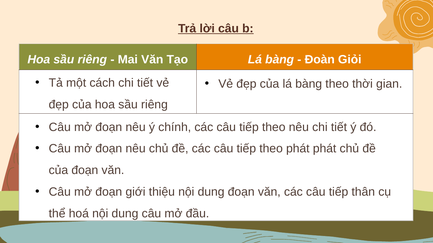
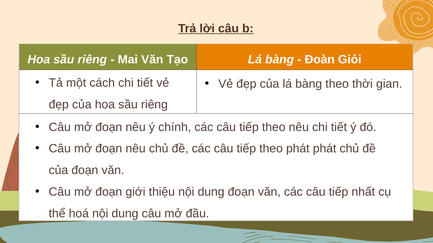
thân: thân -> nhất (363, 192)
